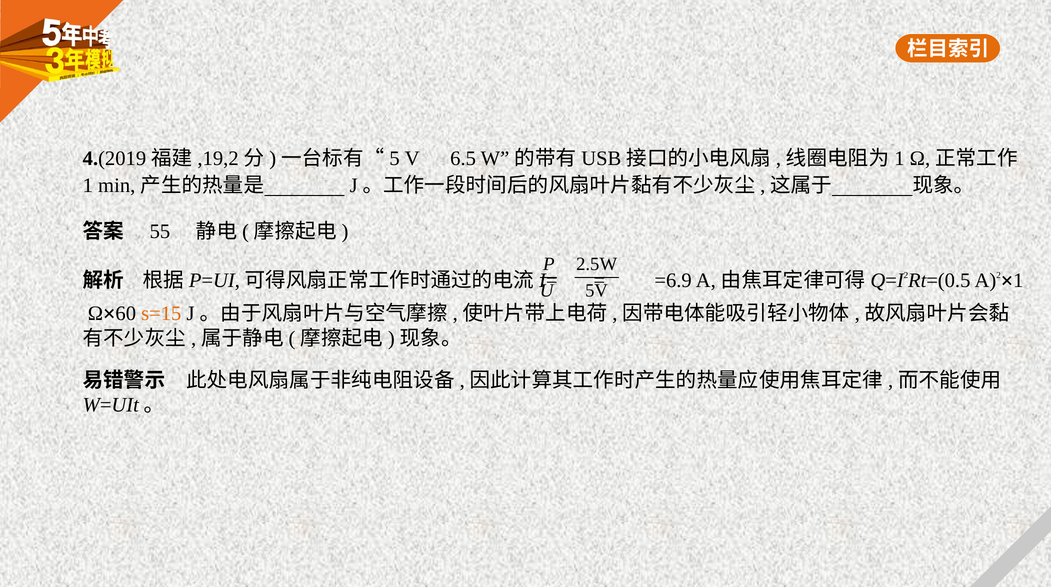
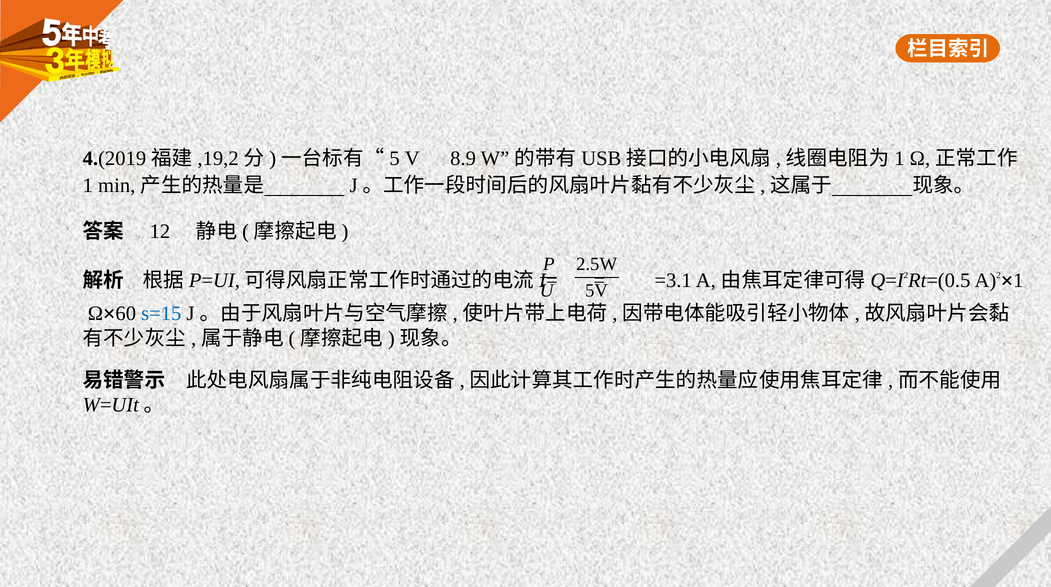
6.5: 6.5 -> 8.9 (463, 159)
55: 55 -> 12 (160, 231)
=6.9: =6.9 -> =3.1 (673, 281)
s=15 colour: orange -> blue (161, 314)
